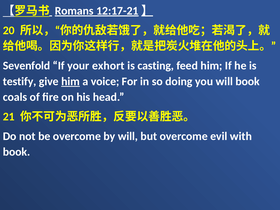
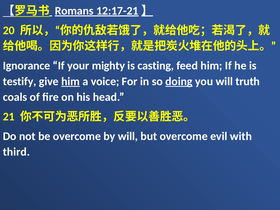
Sevenfold: Sevenfold -> Ignorance (27, 66)
exhort: exhort -> mighty (108, 66)
doing underline: none -> present (179, 81)
will book: book -> truth (248, 81)
book: book -> third (16, 152)
